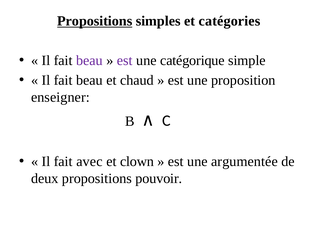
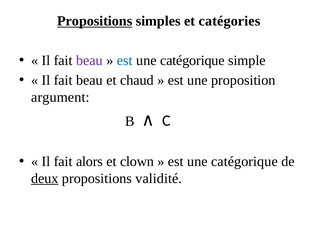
est colour: purple -> blue (125, 61)
enseigner: enseigner -> argument (60, 97)
avec: avec -> alors (90, 162)
argumentée: argumentée -> catégorique (244, 162)
deux underline: none -> present (45, 179)
pouvoir: pouvoir -> validité (159, 179)
